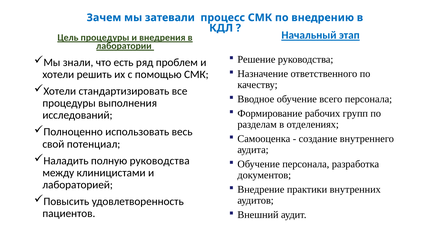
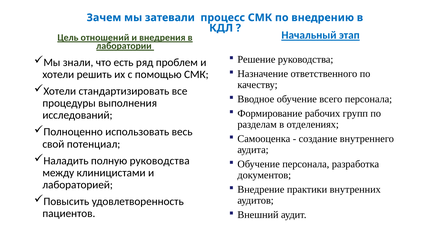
Цель процедуры: процедуры -> отношений (105, 38)
